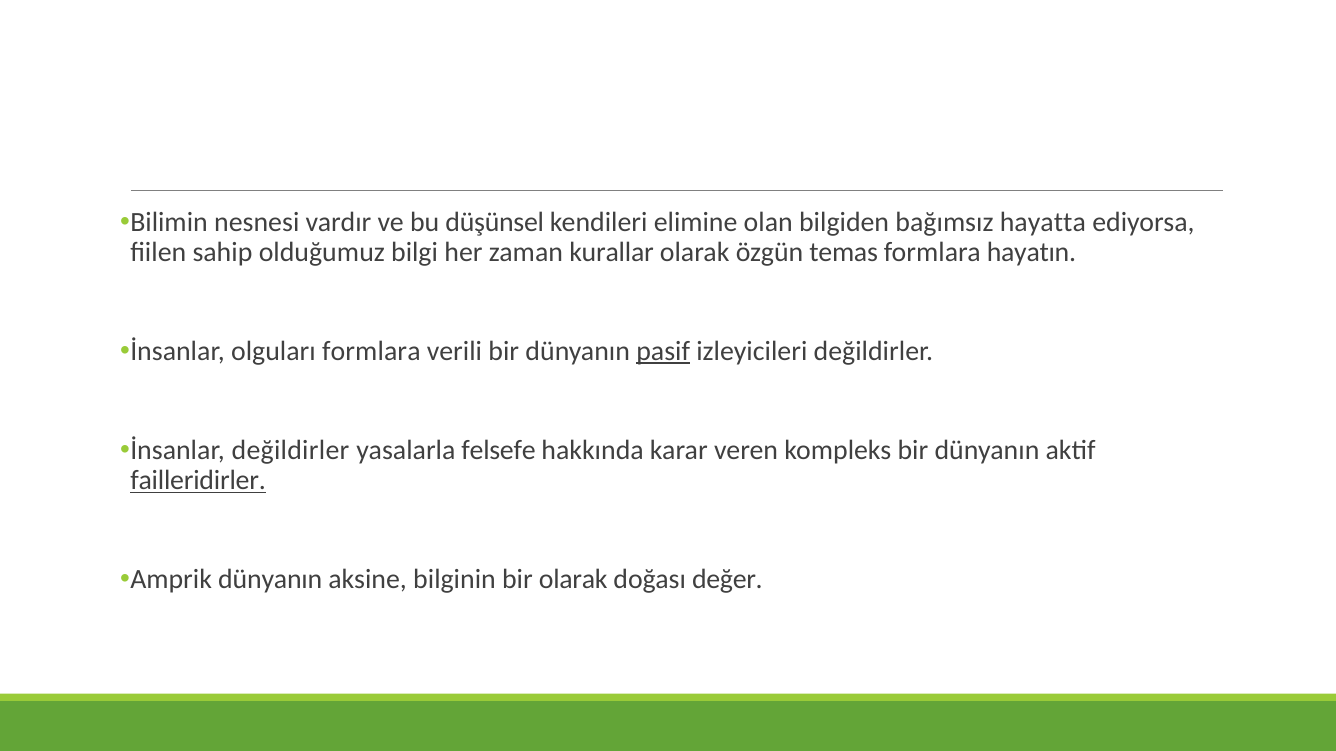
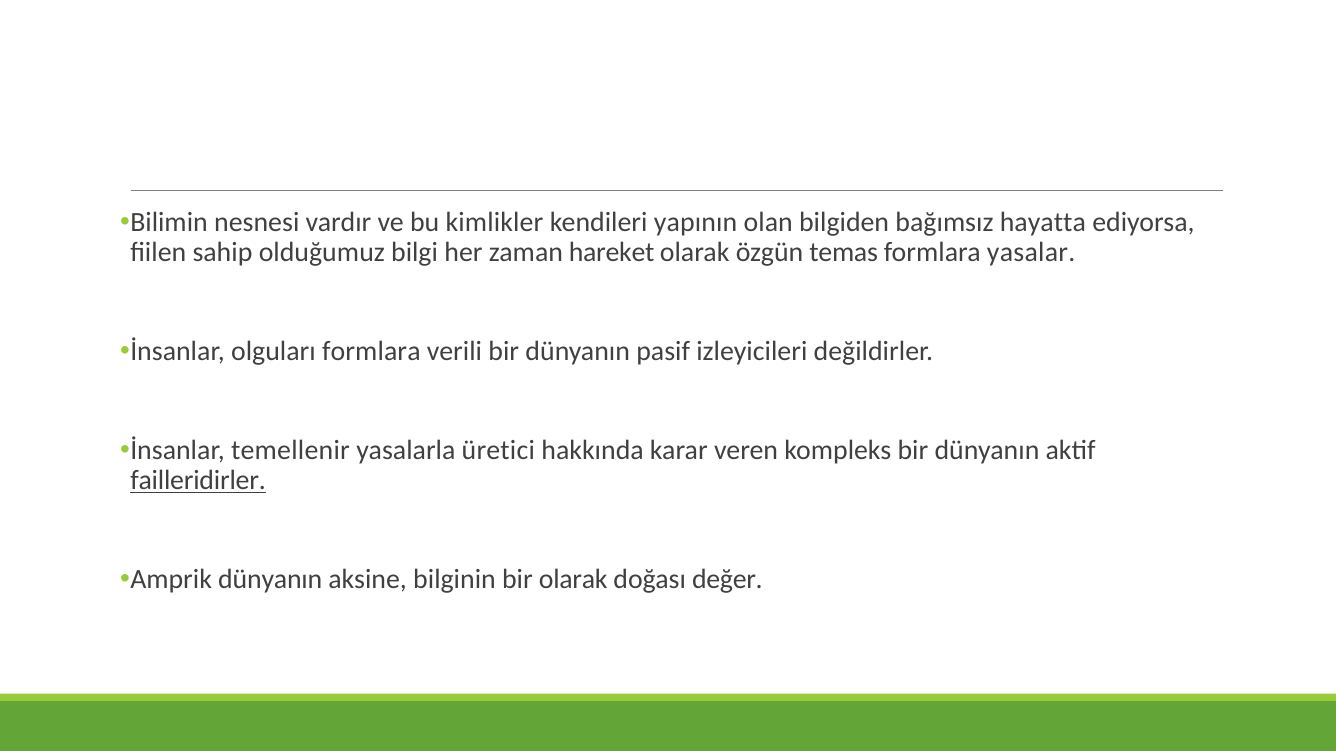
düşünsel: düşünsel -> kimlikler (495, 222)
elimine: elimine -> yapının (696, 222)
kurallar: kurallar -> hareket (612, 252)
hayatın: hayatın -> yasalar (1031, 252)
pasif underline: present -> none (663, 351)
İnsanlar değildirler: değildirler -> temellenir (290, 451)
felsefe: felsefe -> üretici (498, 451)
